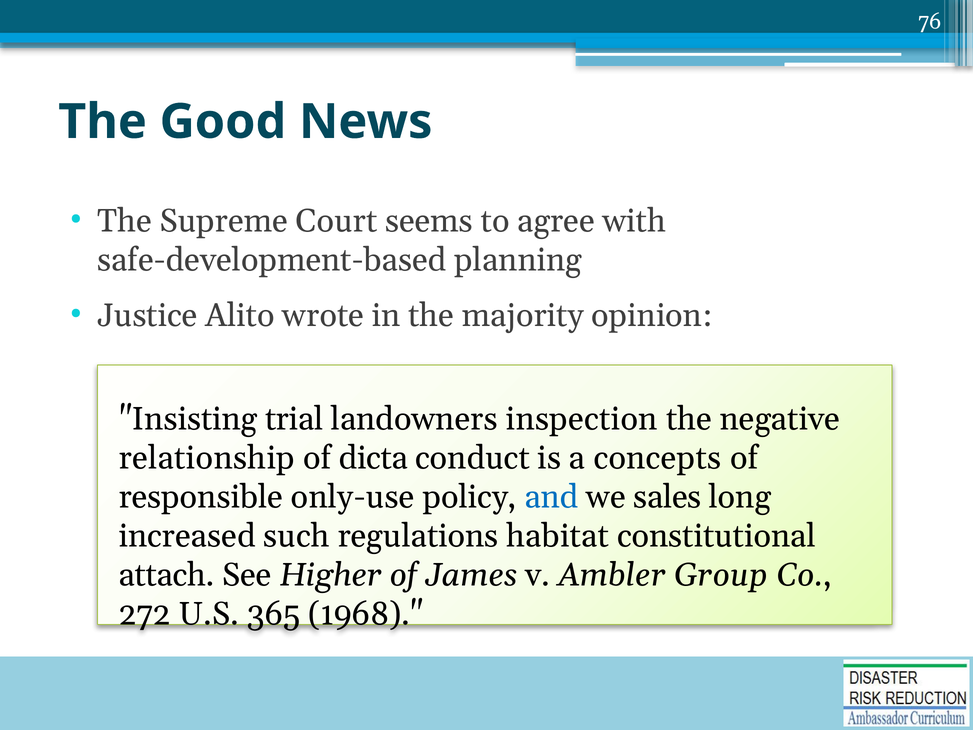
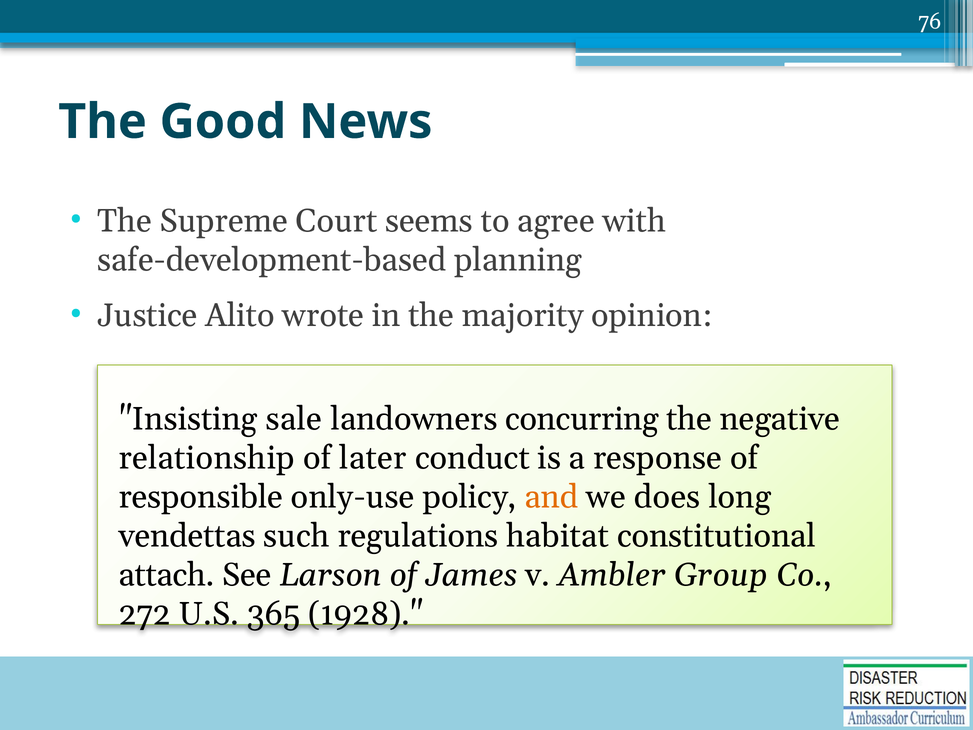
trial: trial -> sale (294, 419)
inspection: inspection -> concurring (582, 419)
dicta: dicta -> later (373, 458)
concepts: concepts -> response (658, 458)
and colour: blue -> orange (552, 497)
sales: sales -> does (667, 497)
increased: increased -> vendettas (187, 536)
Higher: Higher -> Larson (331, 575)
1968: 1968 -> 1928 (366, 614)
